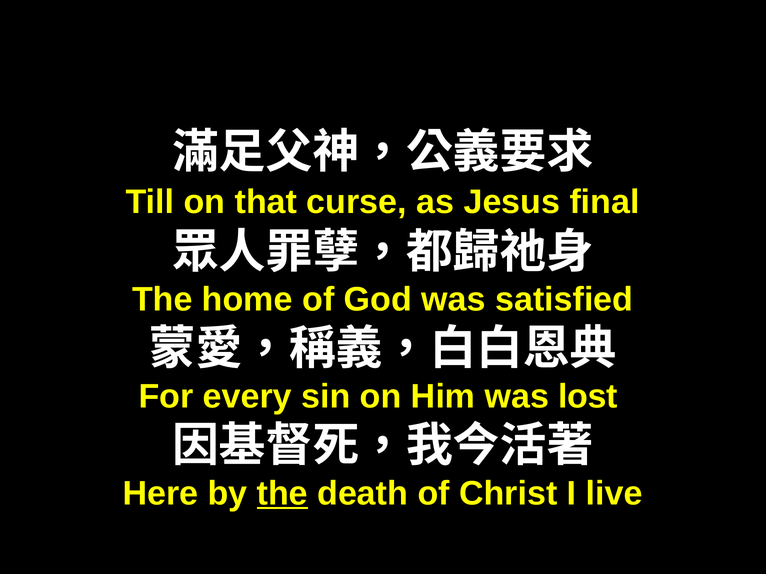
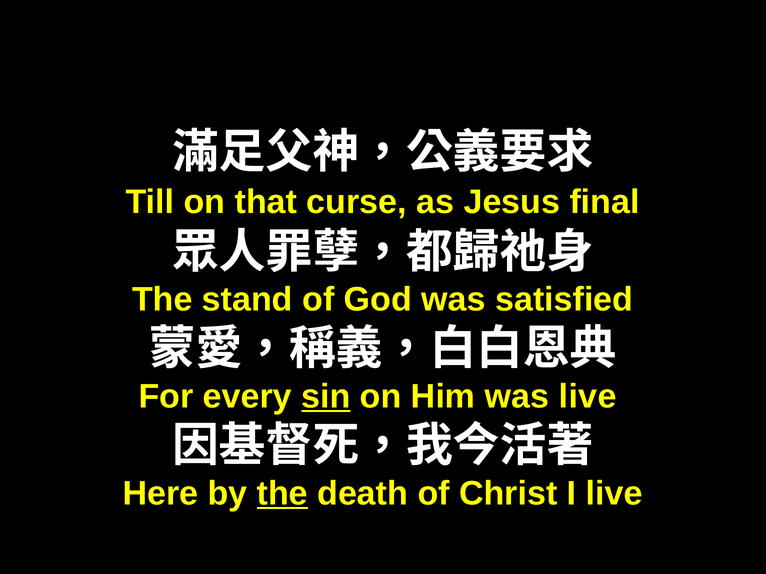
home: home -> stand (247, 300)
sin underline: none -> present (326, 397)
was lost: lost -> live (588, 397)
